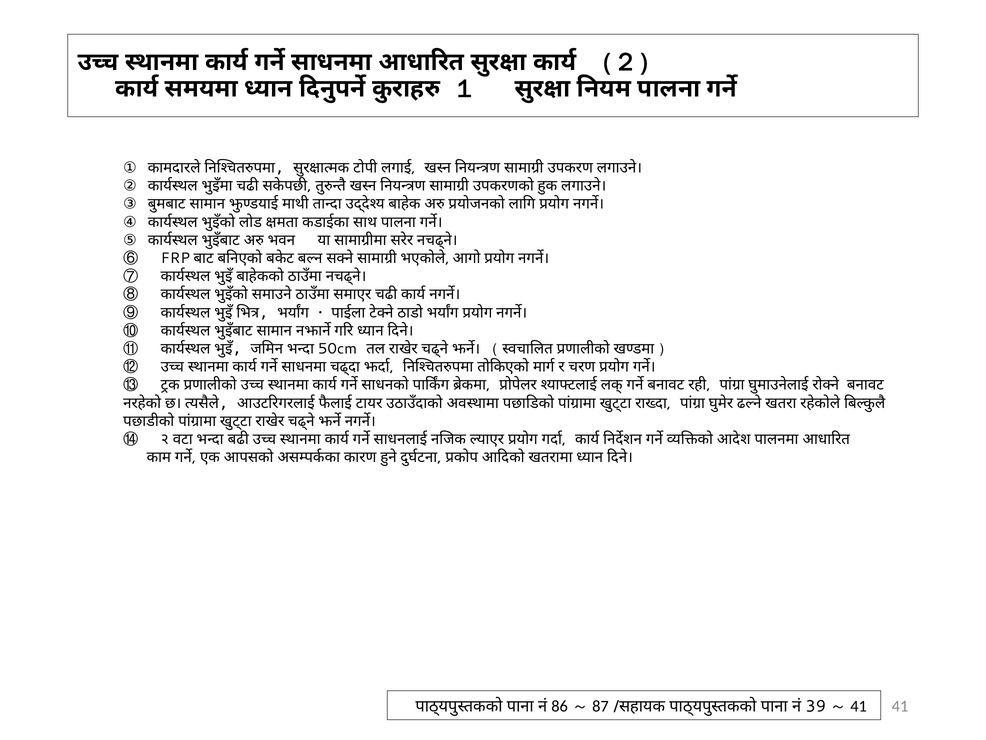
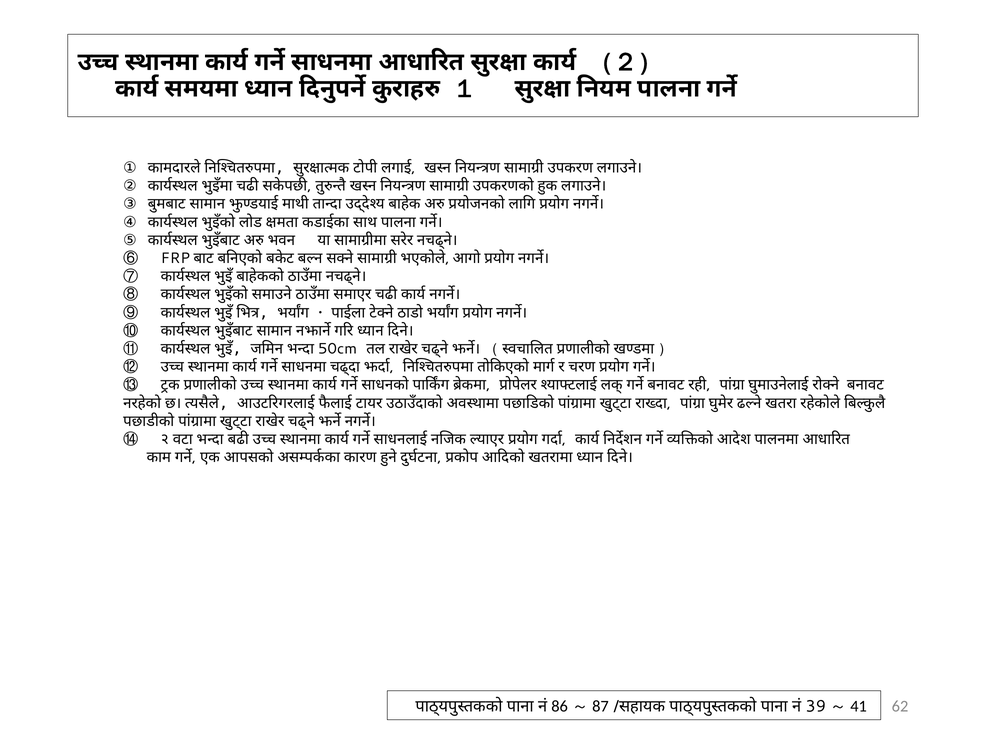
41: 41 -> 62 (900, 706)
